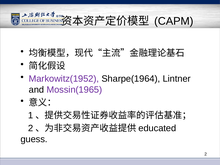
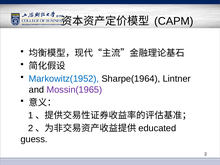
Markowitz(1952 colour: purple -> blue (64, 79)
